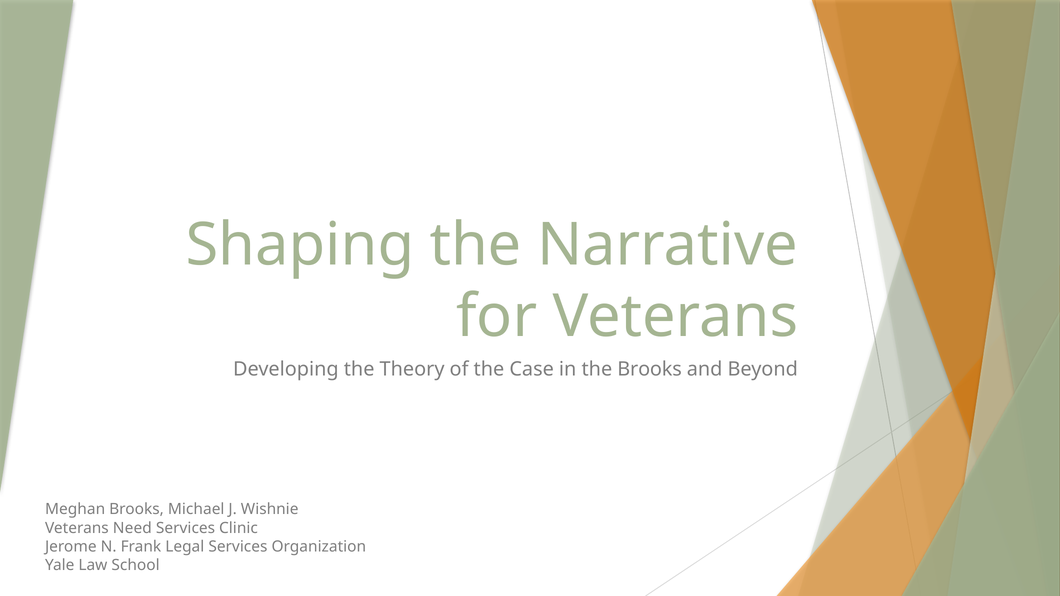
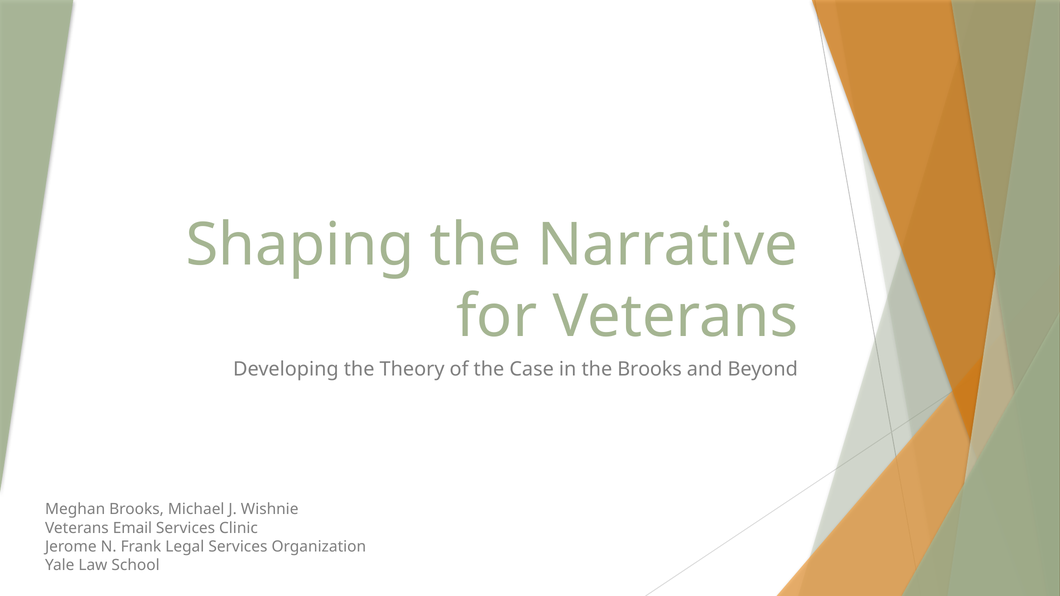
Need: Need -> Email (132, 528)
